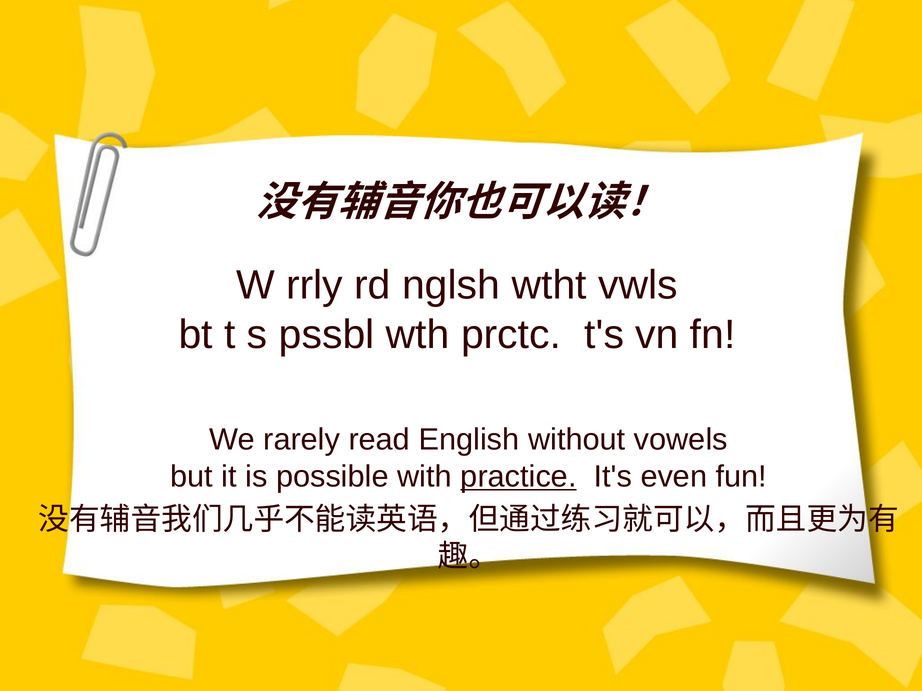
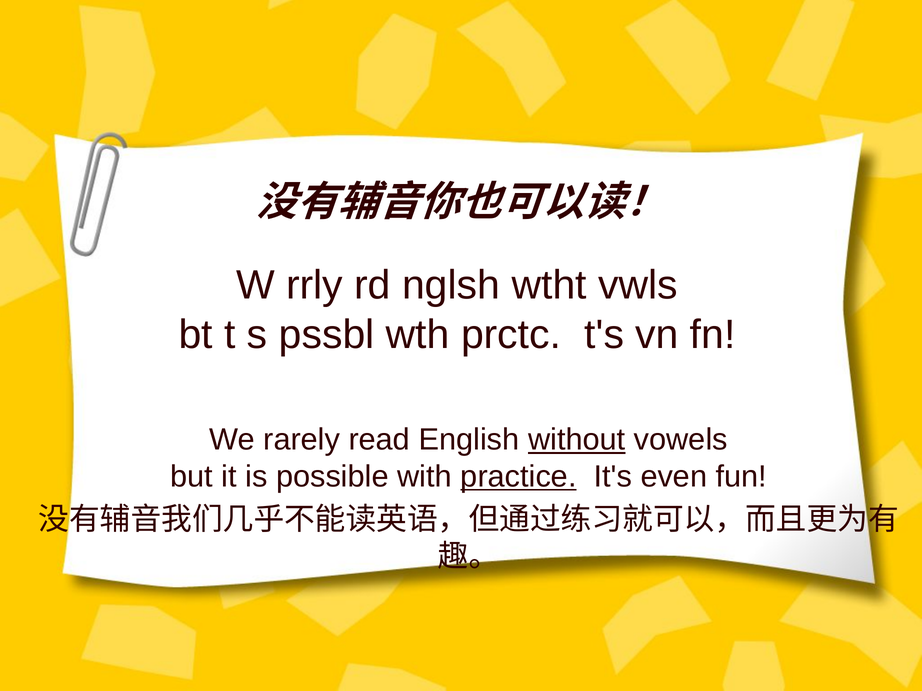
without underline: none -> present (577, 440)
